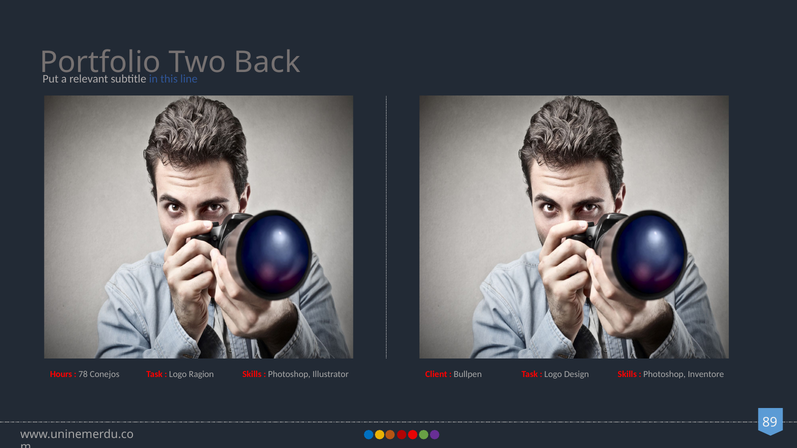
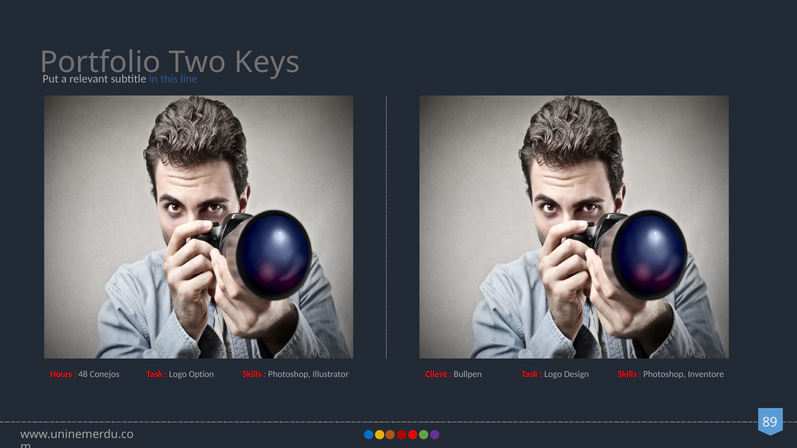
Back: Back -> Keys (267, 62)
78: 78 -> 48 (83, 374)
Ragion: Ragion -> Option (201, 374)
